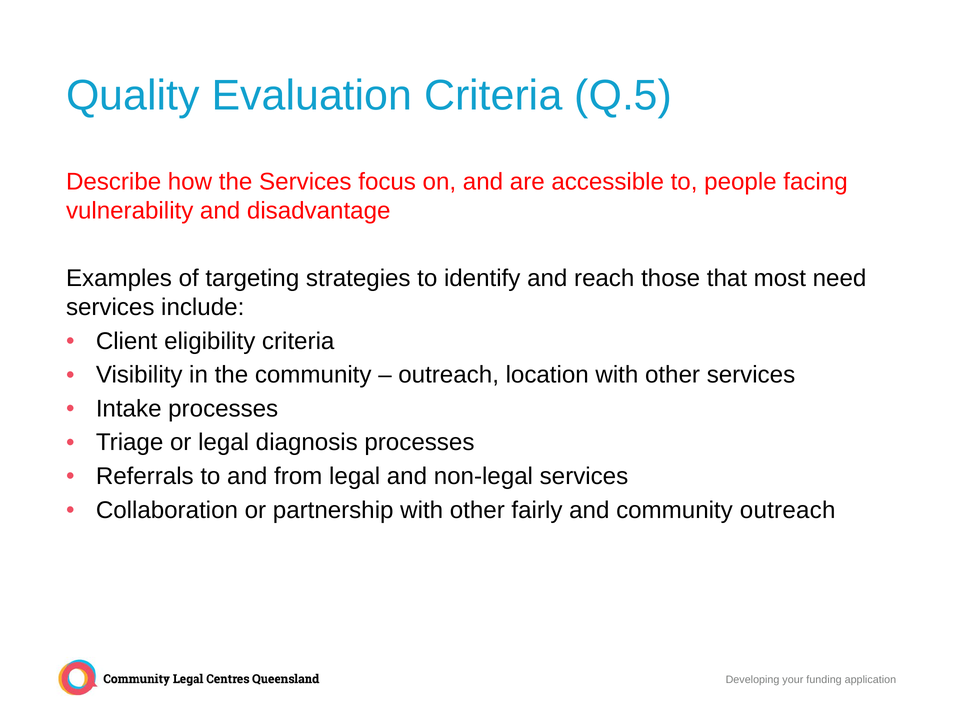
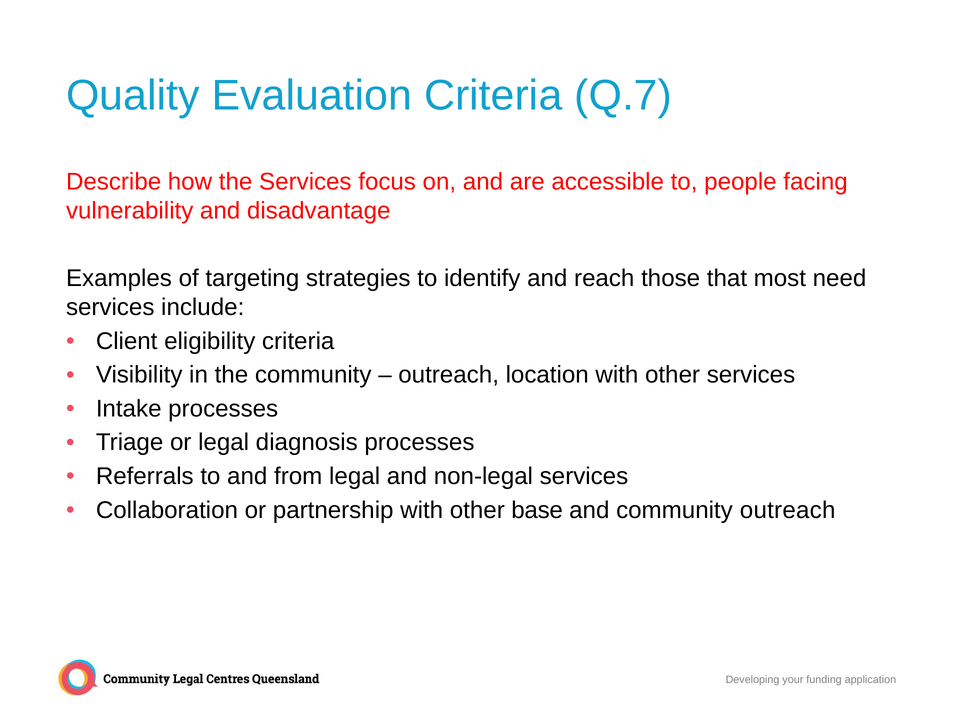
Q.5: Q.5 -> Q.7 (623, 96)
fairly: fairly -> base (537, 510)
